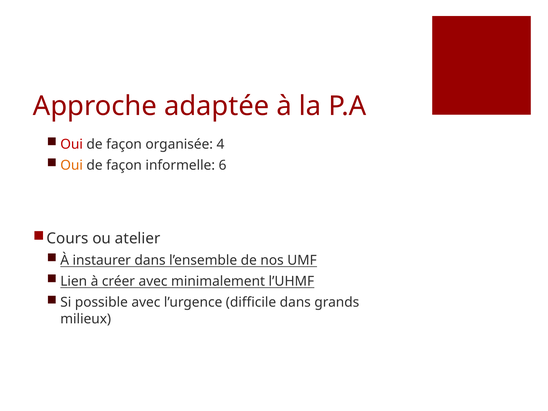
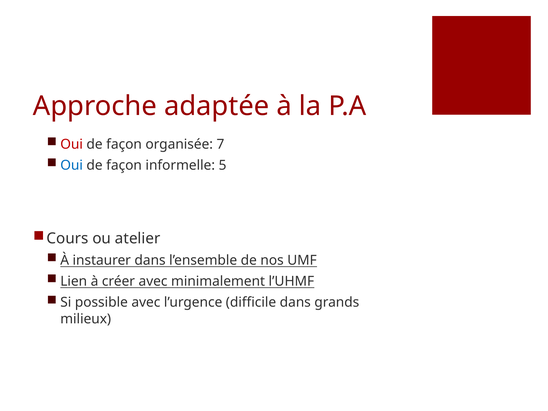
4: 4 -> 7 (220, 144)
Oui colour: orange -> blue (72, 165)
6: 6 -> 5 (223, 165)
